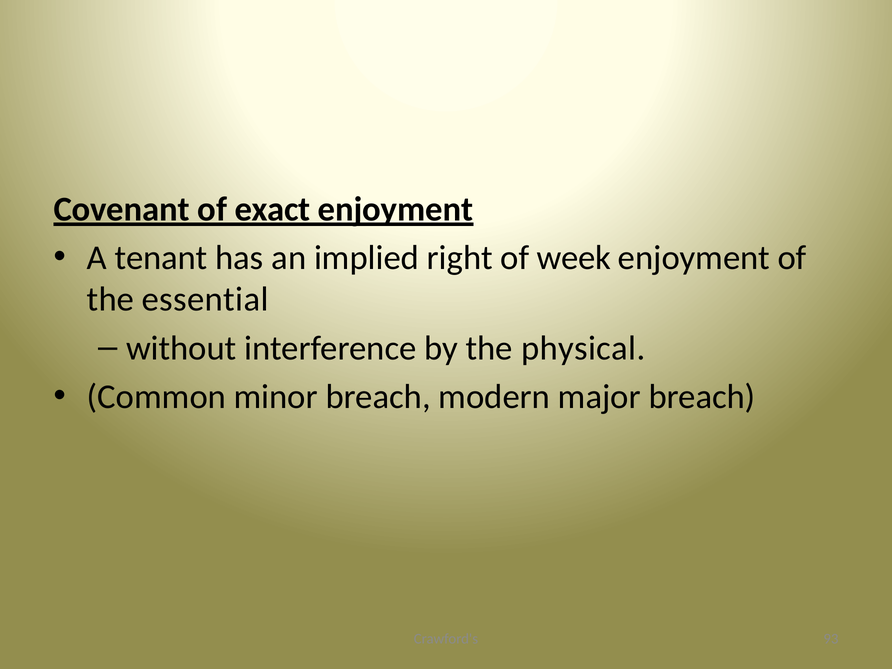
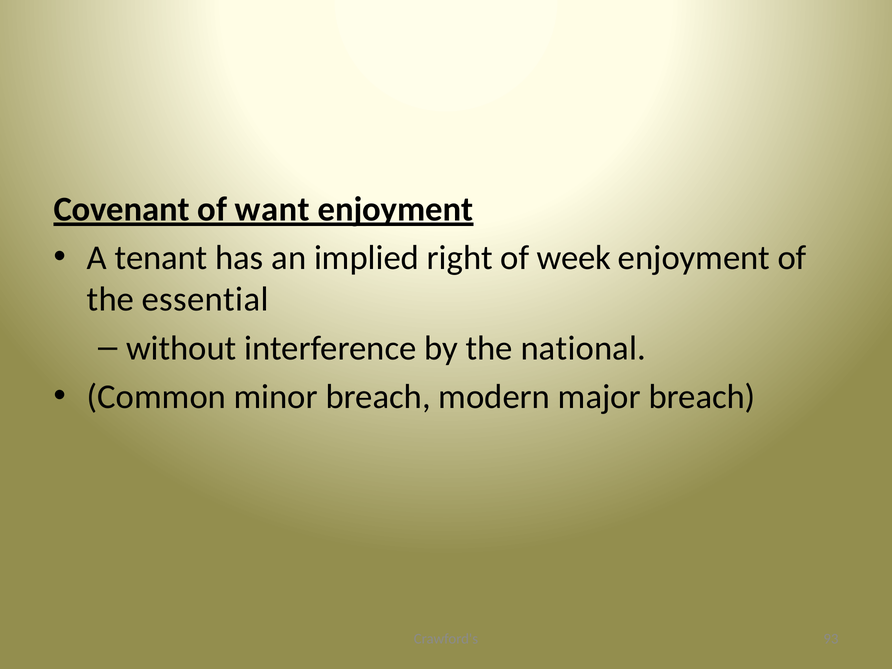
exact: exact -> want (272, 209)
physical: physical -> national (583, 348)
